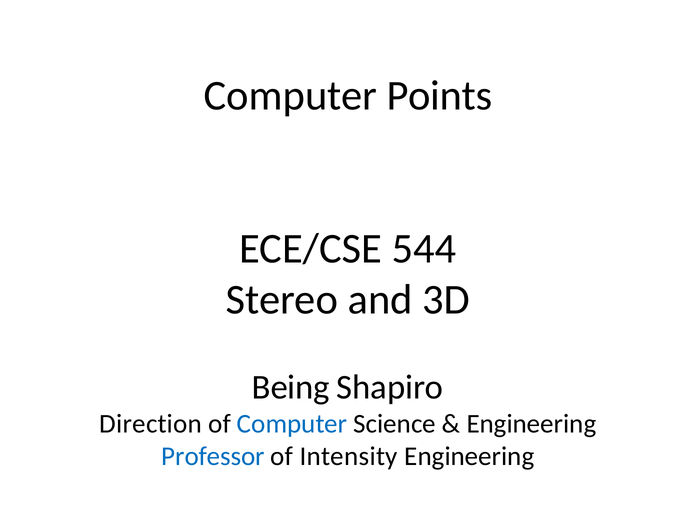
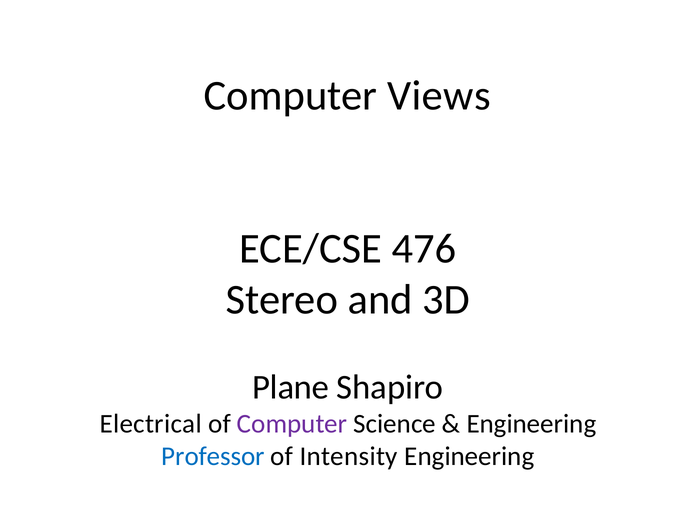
Points: Points -> Views (439, 96)
544: 544 -> 476 (424, 249)
Being: Being -> Plane (291, 387)
Direction: Direction -> Electrical (151, 424)
Computer colour: blue -> purple (292, 424)
